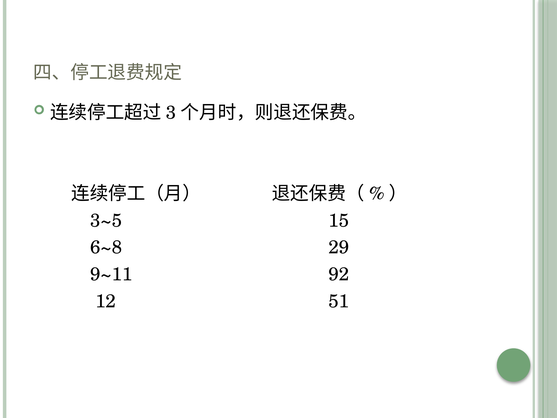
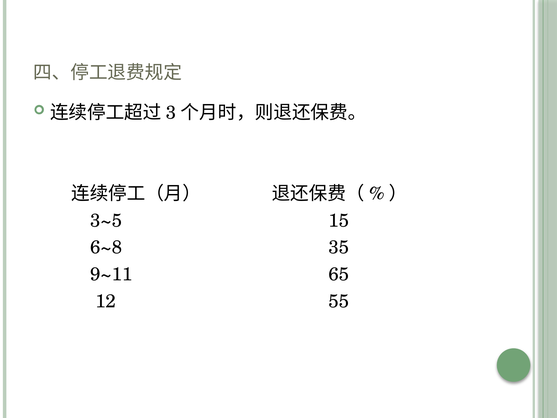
29: 29 -> 35 (339, 247)
92: 92 -> 65 (339, 274)
51: 51 -> 55 (339, 301)
